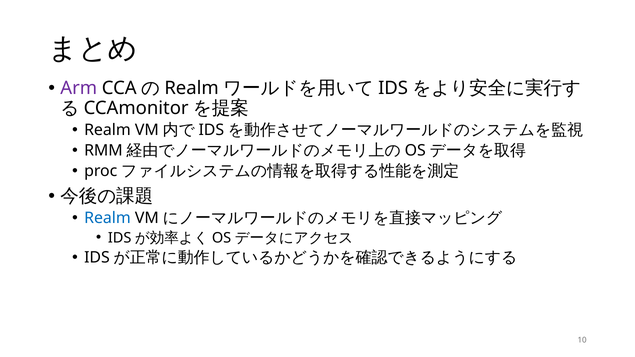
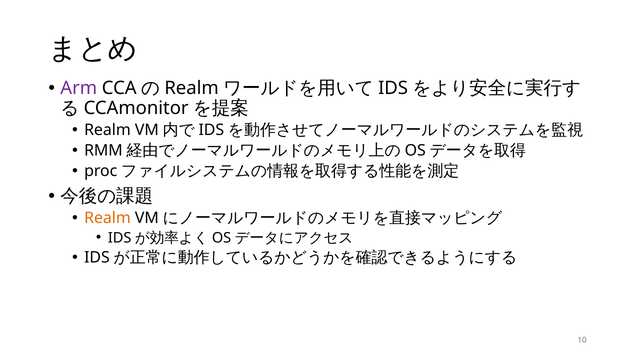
Realm colour: blue -> orange (107, 218)
